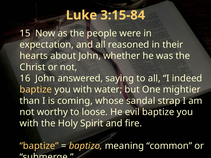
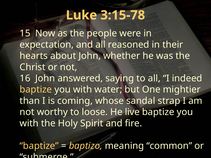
3:15-84: 3:15-84 -> 3:15-78 (123, 15)
evil: evil -> live (132, 112)
